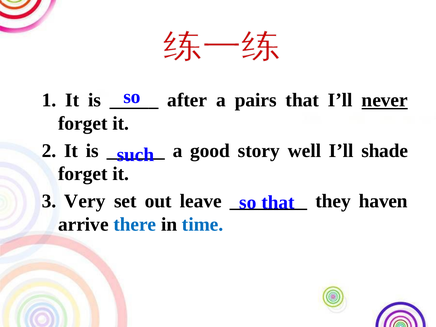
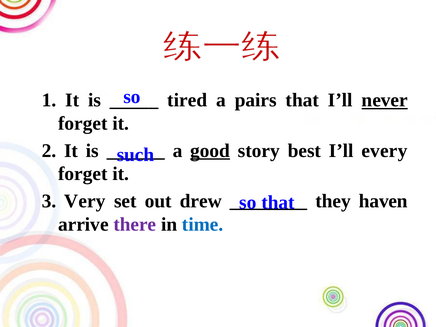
after: after -> tired (187, 100)
good underline: none -> present (210, 151)
well: well -> best (304, 151)
shade: shade -> every (384, 151)
leave: leave -> drew (201, 201)
there colour: blue -> purple (135, 224)
